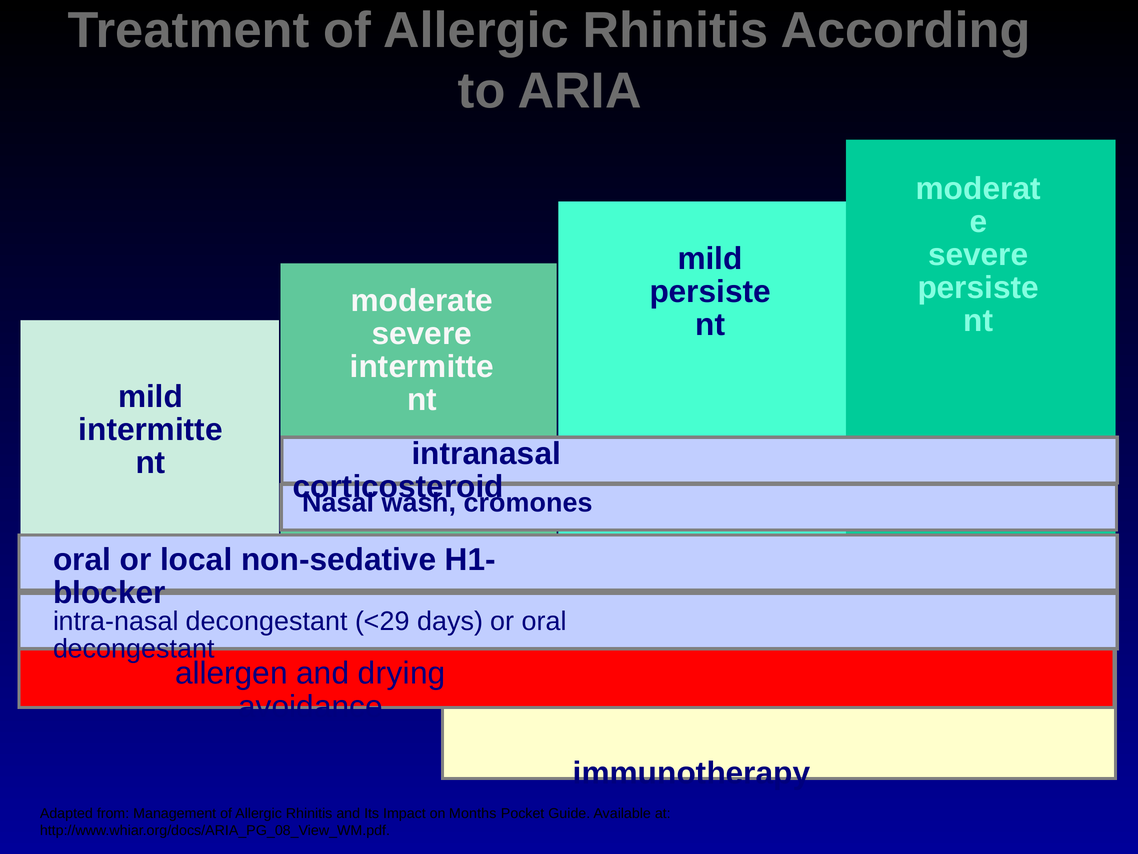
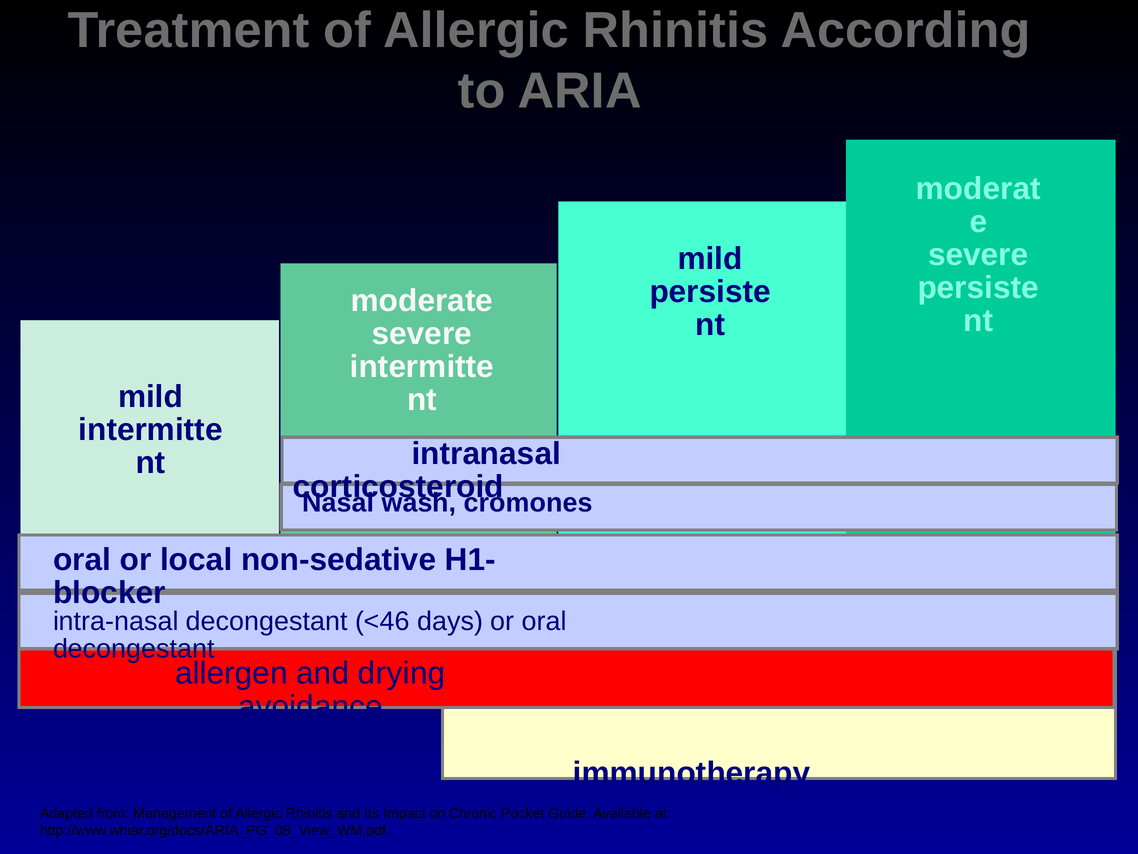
<29: <29 -> <46 (382, 621)
Months: Months -> Chronic (473, 813)
